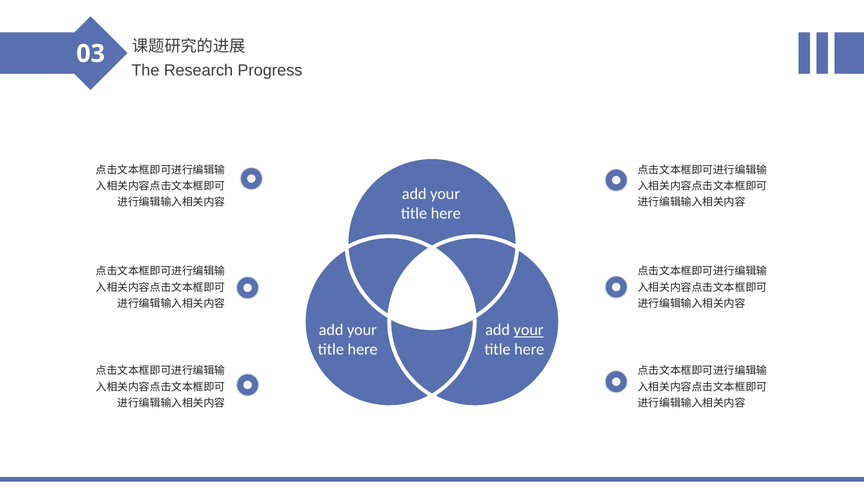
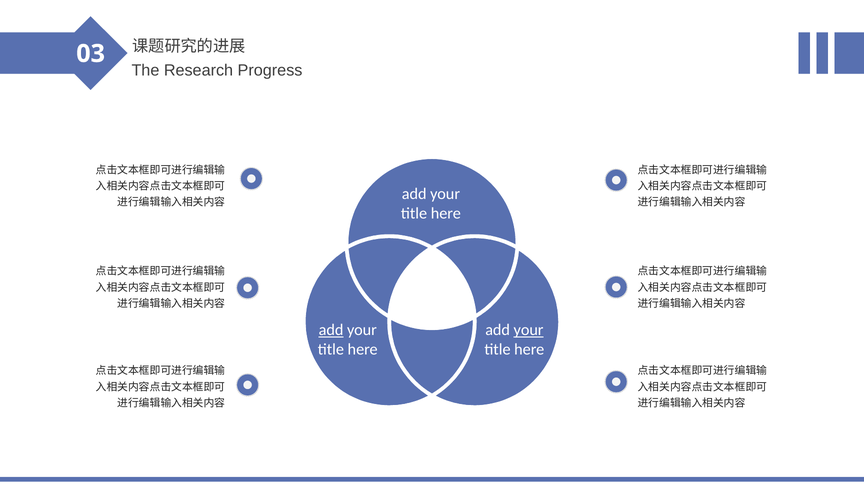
add underline: none -> present (331, 330)
